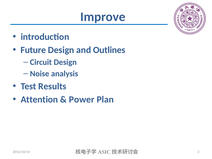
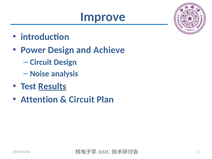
Future: Future -> Power (33, 50)
Outlines: Outlines -> Achieve (109, 50)
Results underline: none -> present (52, 86)
Power: Power -> Circuit (82, 99)
